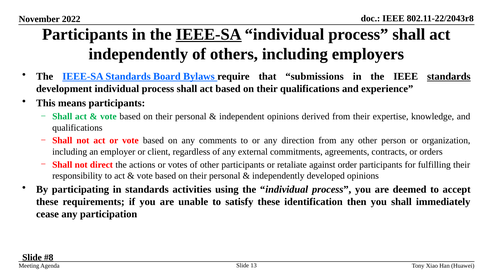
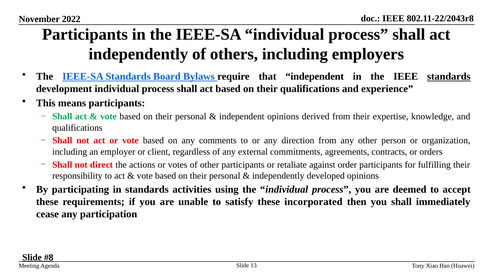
IEEE-SA underline: present -> none (209, 34)
that submissions: submissions -> independent (315, 77)
identification: identification -> incorporated (313, 202)
